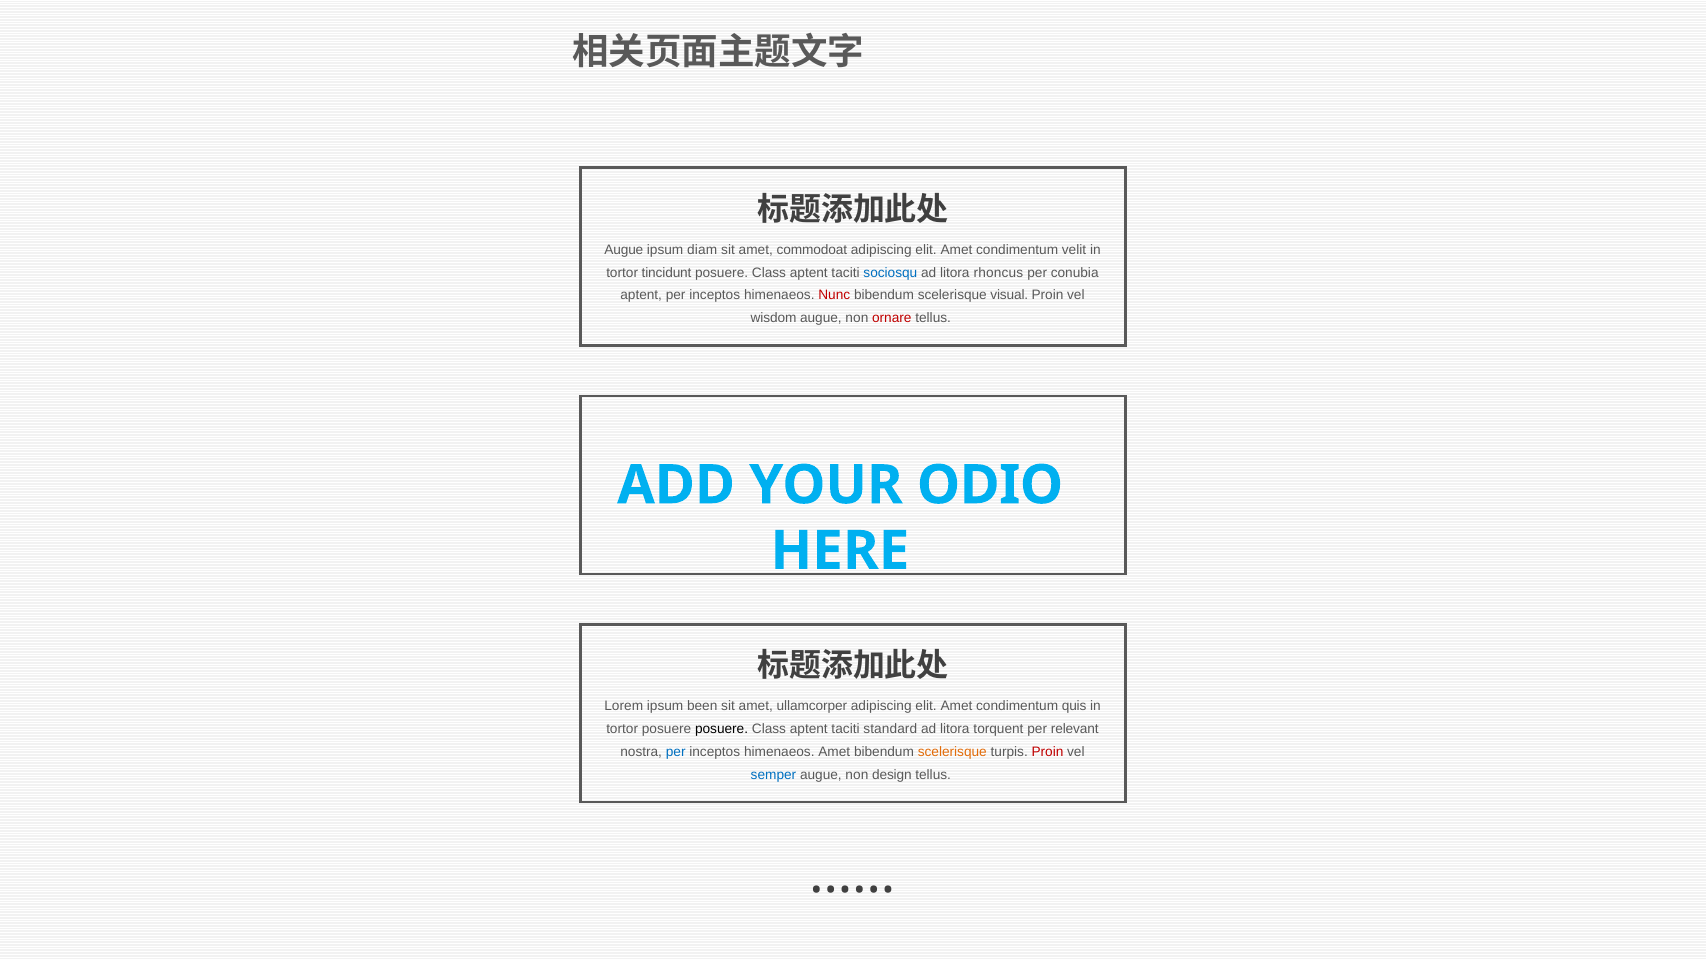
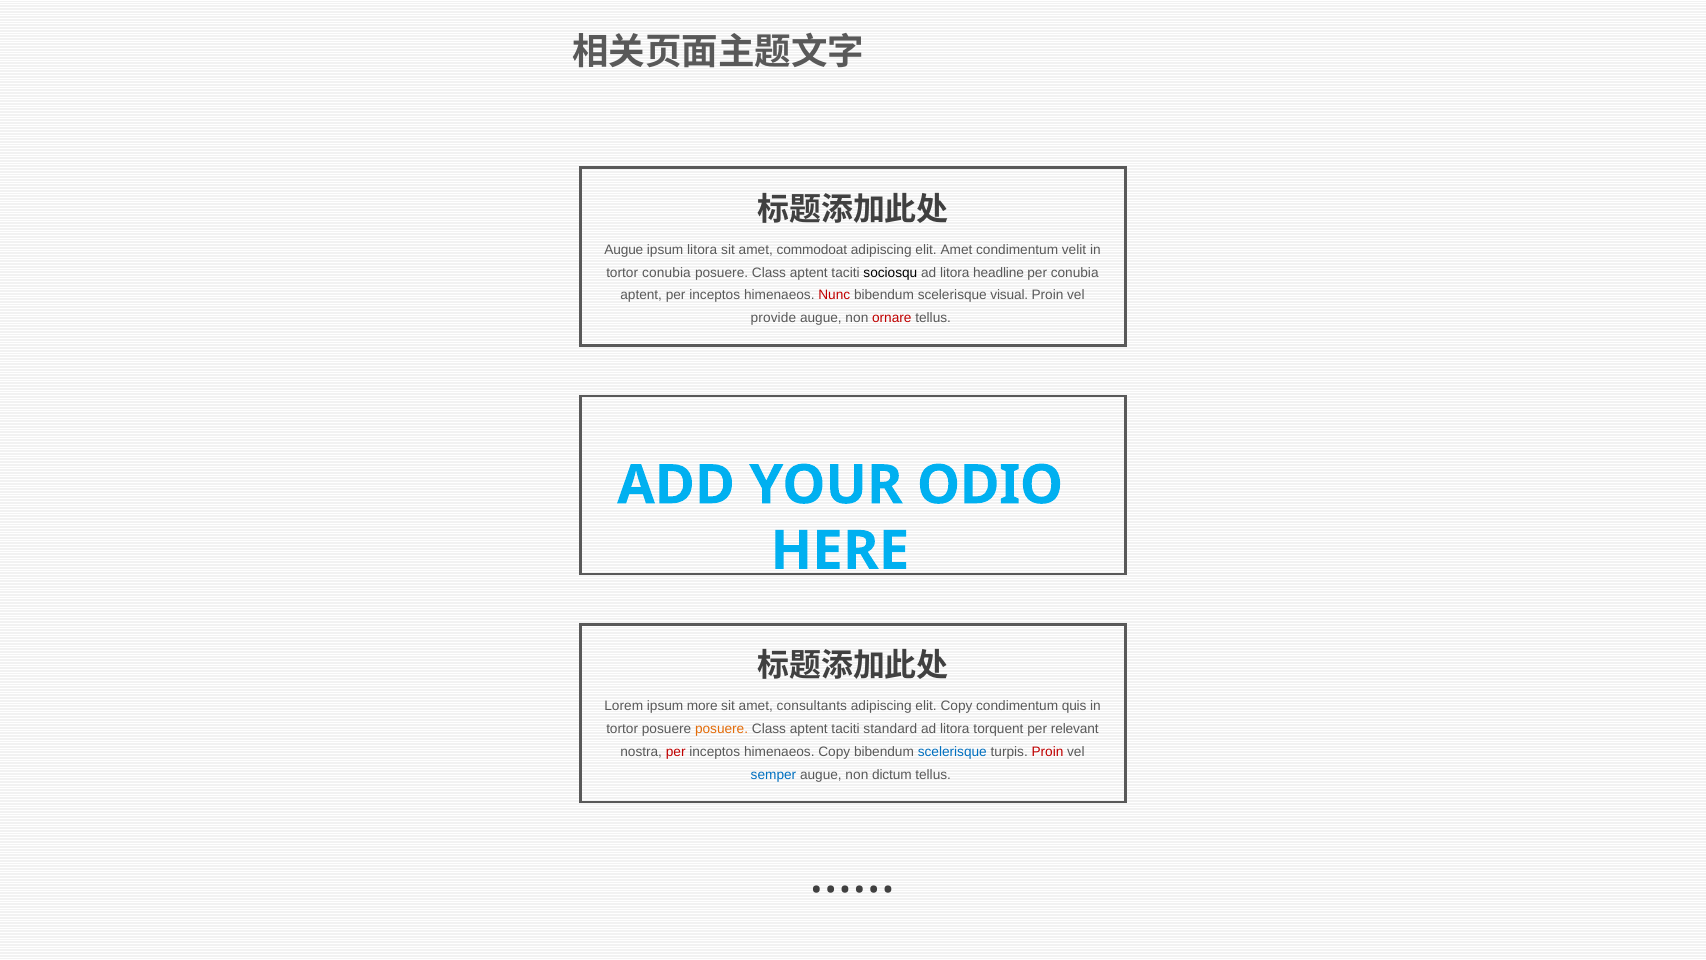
ipsum diam: diam -> litora (702, 250)
tortor tincidunt: tincidunt -> conubia (666, 272)
sociosqu colour: blue -> black (890, 272)
rhoncus: rhoncus -> headline (999, 272)
wisdom: wisdom -> provide (773, 318)
been: been -> more (702, 706)
ullamcorper: ullamcorper -> consultants (812, 706)
Amet: Amet -> Copy (956, 706)
posuere colour: black -> orange (722, 729)
per colour: blue -> red (676, 752)
himenaeos Amet: Amet -> Copy (834, 752)
scelerisque colour: orange -> blue (952, 752)
design: design -> dictum (892, 775)
